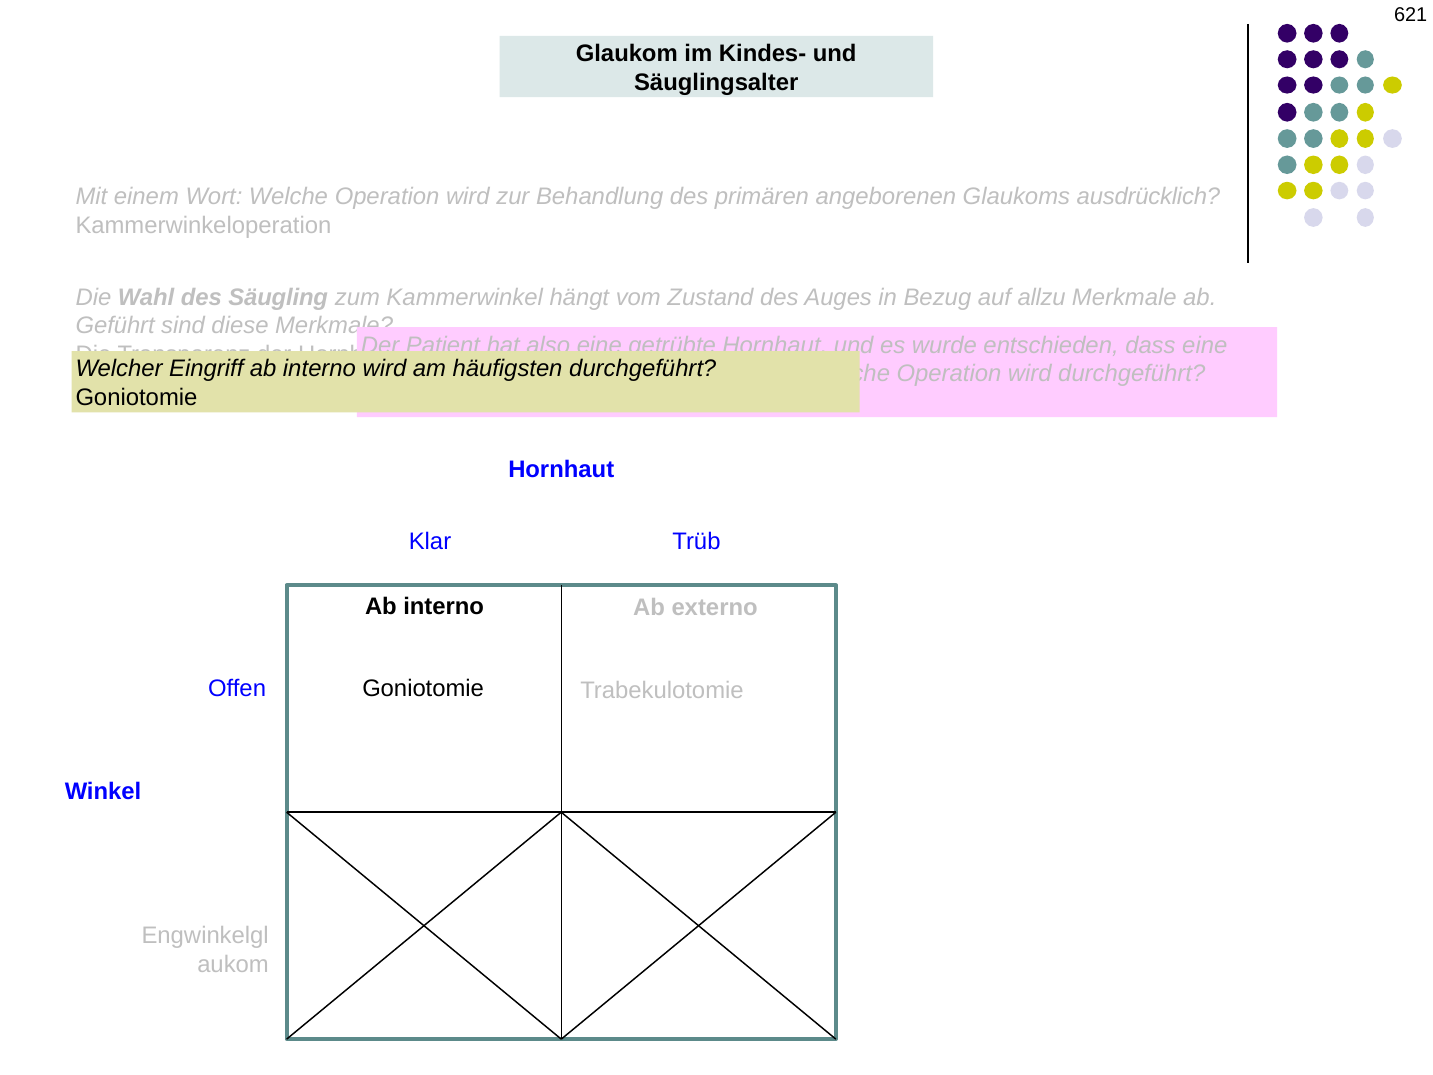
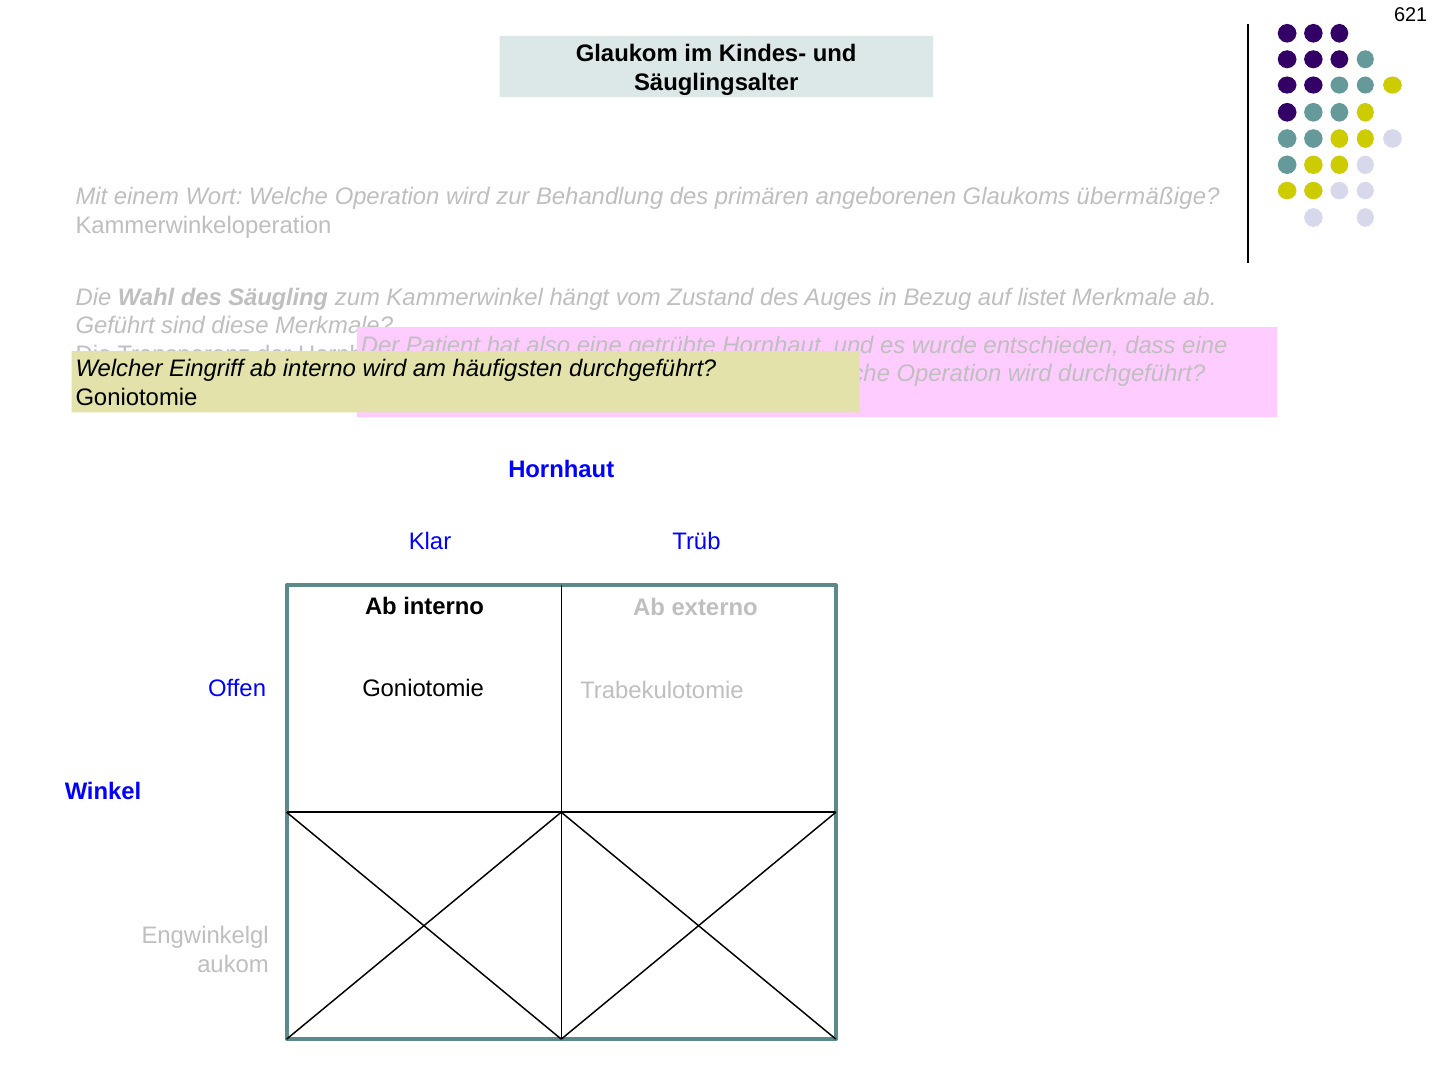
ausdrücklich: ausdrücklich -> übermäßige (1148, 197)
allzu: allzu -> listet (1042, 297)
